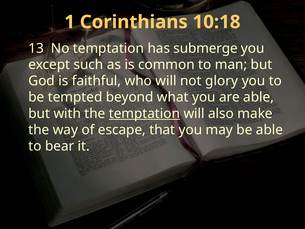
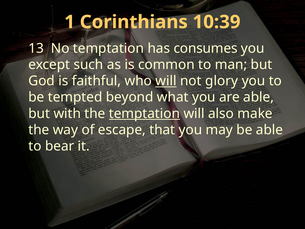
10:18: 10:18 -> 10:39 (217, 22)
submerge: submerge -> consumes (206, 48)
will underline: none -> present (166, 81)
